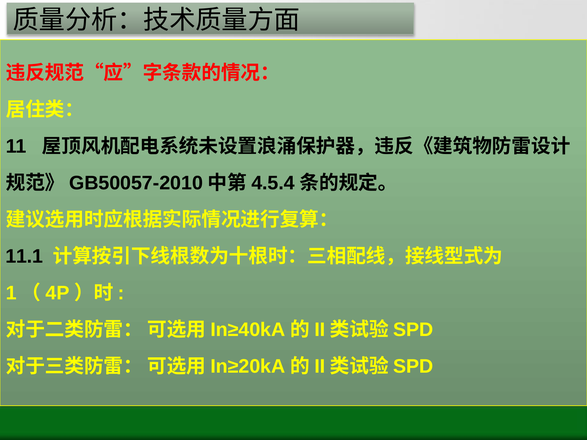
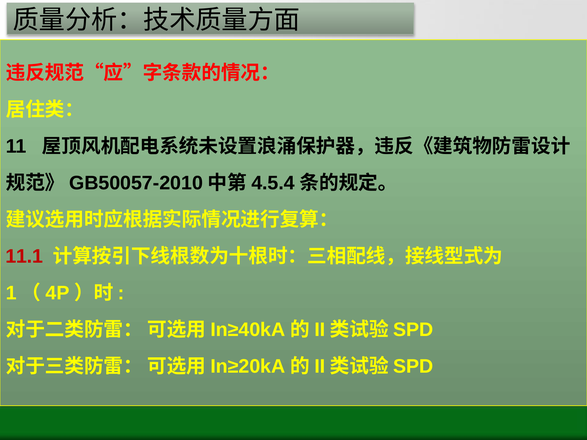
11.1 colour: black -> red (24, 257)
